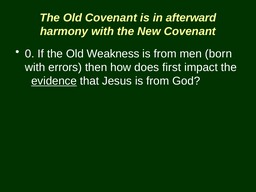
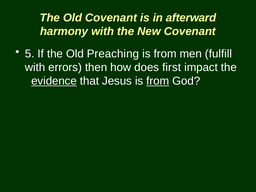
0: 0 -> 5 (30, 54)
Weakness: Weakness -> Preaching (113, 54)
born: born -> fulfill (219, 54)
from underline: none -> present (158, 81)
